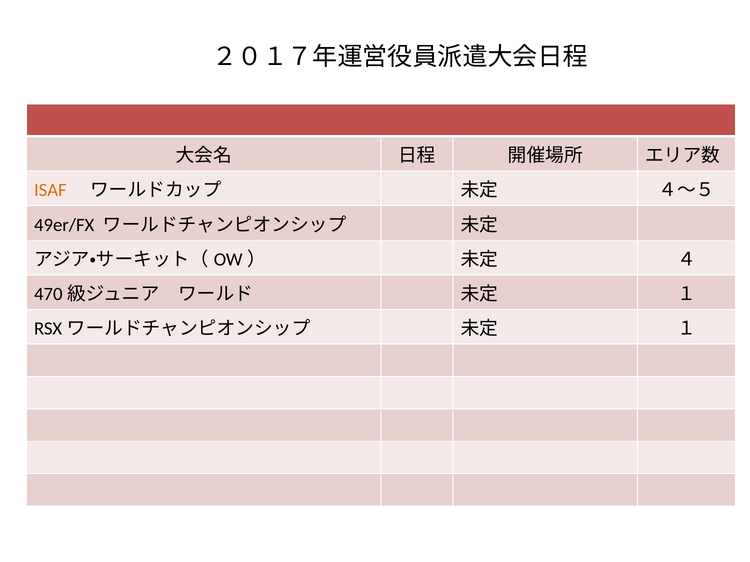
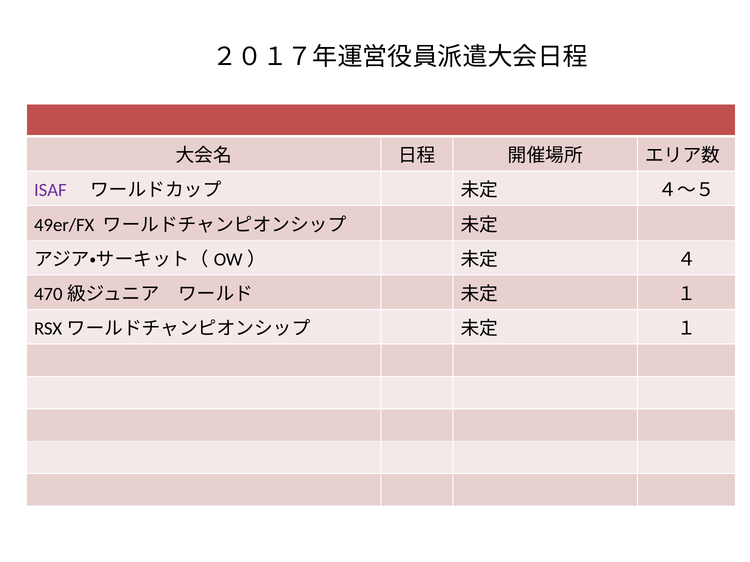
ISAF colour: orange -> purple (50, 190)
